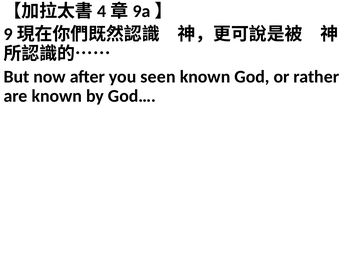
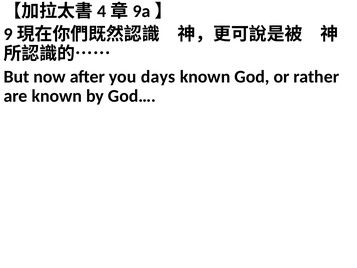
seen: seen -> days (158, 77)
